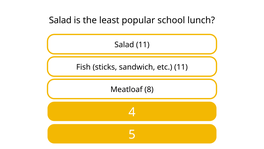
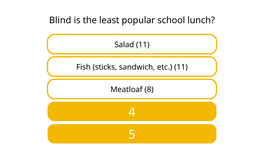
Salad: Salad -> Blind (60, 20)
